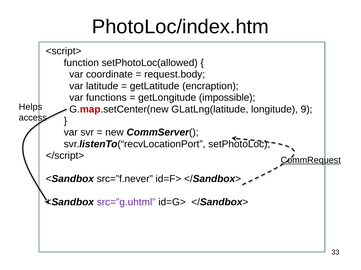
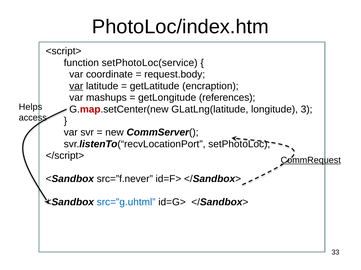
setPhotoLoc(allowed: setPhotoLoc(allowed -> setPhotoLoc(service (150, 63)
var underline: none -> present (76, 86)
functions: functions -> mashups (106, 98)
impossible: impossible -> references (227, 98)
9: 9 -> 3 (307, 110)
src=”g.uhtml colour: purple -> blue (126, 203)
